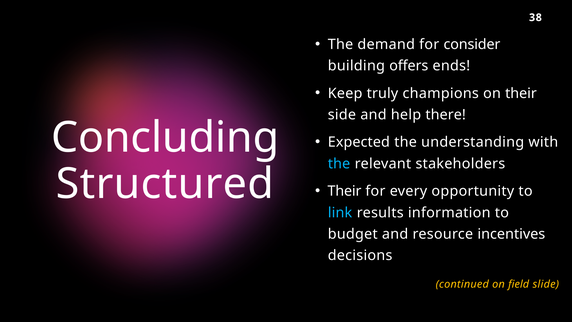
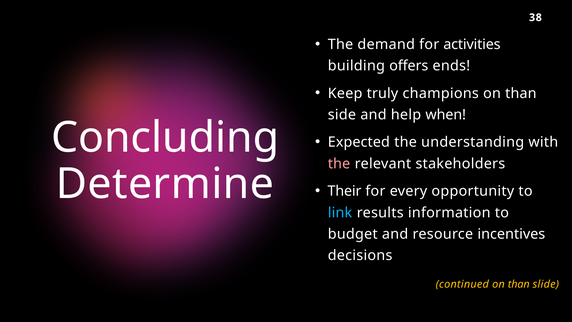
consider: consider -> activities (472, 44)
champions on their: their -> than (521, 93)
there: there -> when (446, 115)
the colour: light blue -> pink (339, 164)
Structured: Structured -> Determine (165, 184)
continued on field: field -> than (519, 284)
